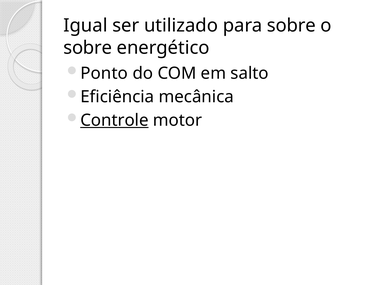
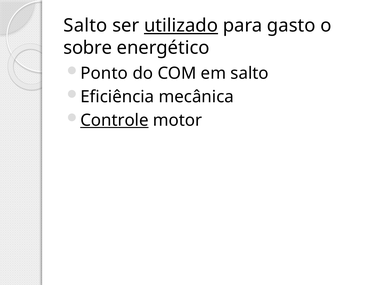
Igual: Igual -> Salto (85, 26)
utilizado underline: none -> present (181, 26)
para sobre: sobre -> gasto (291, 26)
